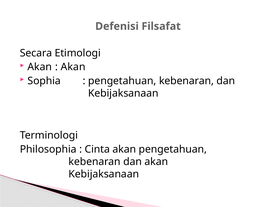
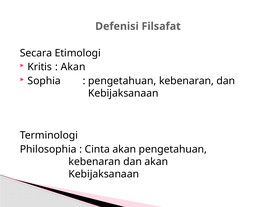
Akan: Akan -> Kritis (40, 67)
